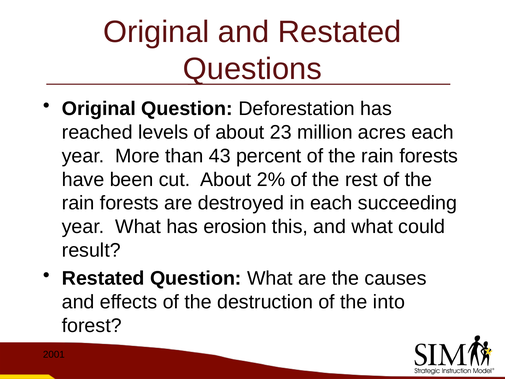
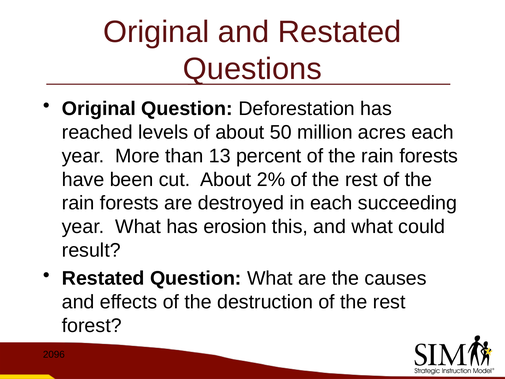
23: 23 -> 50 (281, 132)
43: 43 -> 13 (220, 156)
destruction of the into: into -> rest (389, 302)
2001: 2001 -> 2096 (54, 354)
